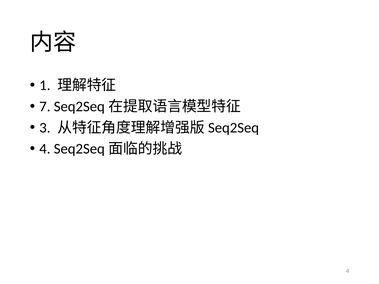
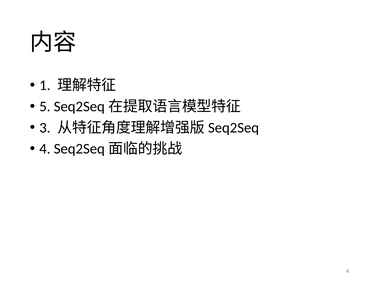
7: 7 -> 5 (45, 107)
